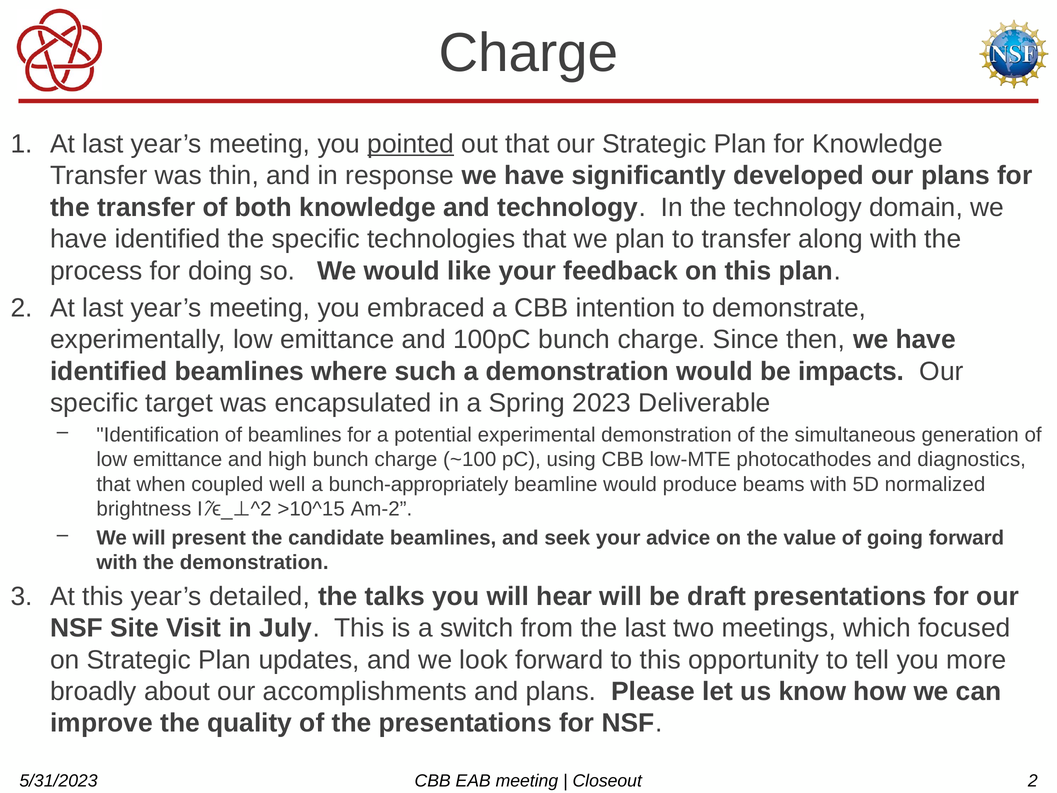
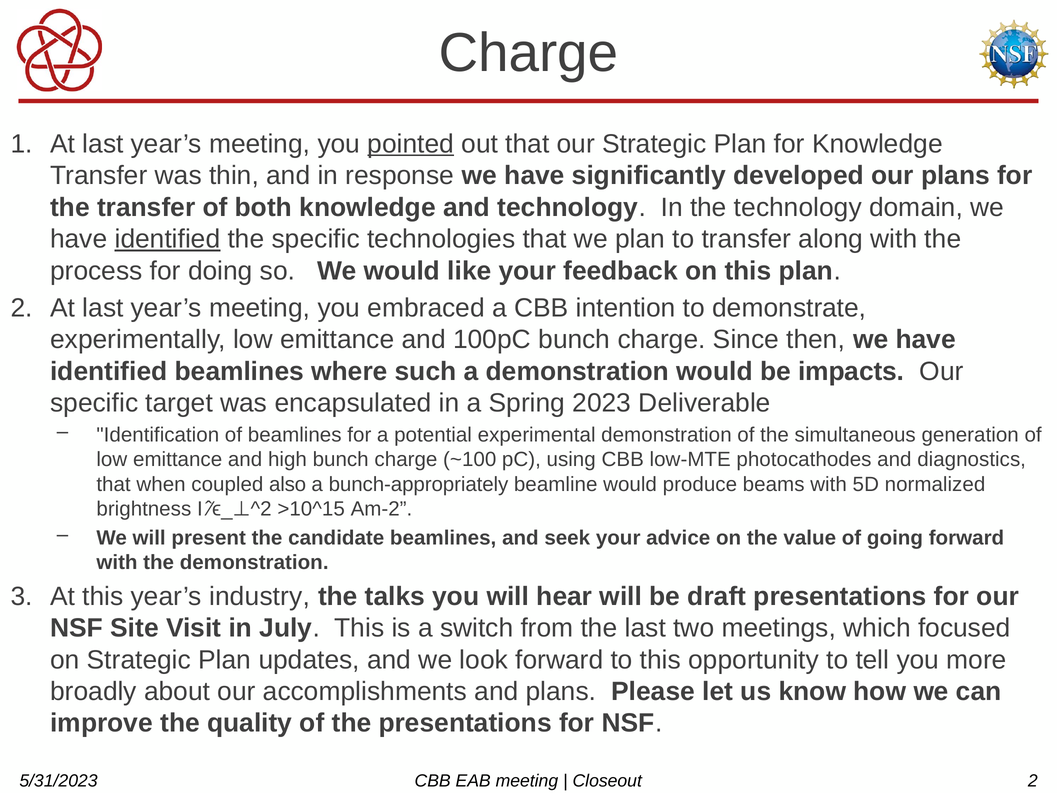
identified underline: none -> present (167, 239)
well: well -> also (288, 484)
detailed: detailed -> industry (260, 596)
